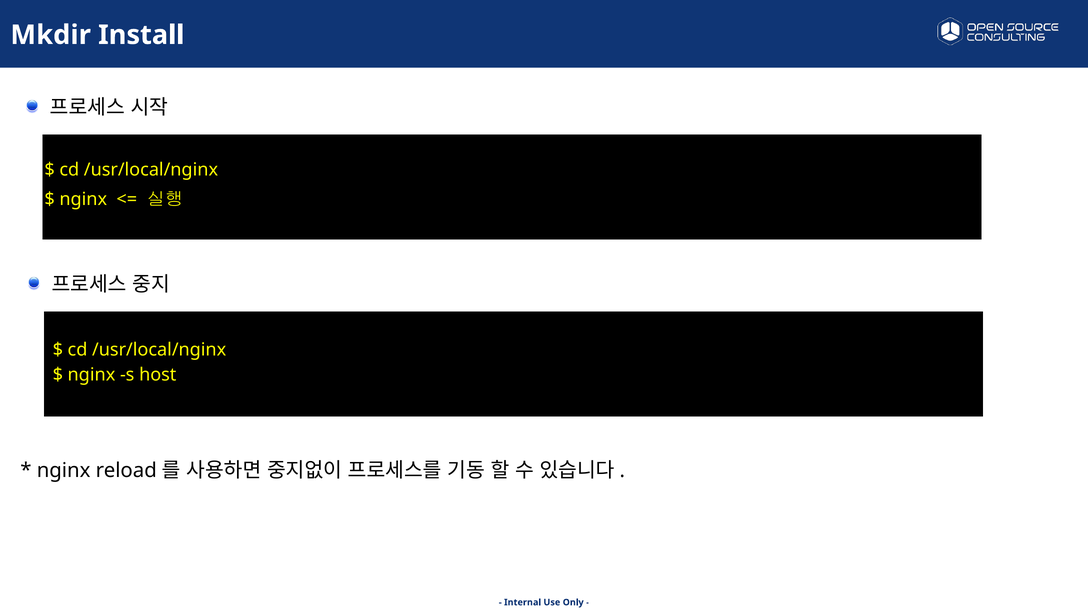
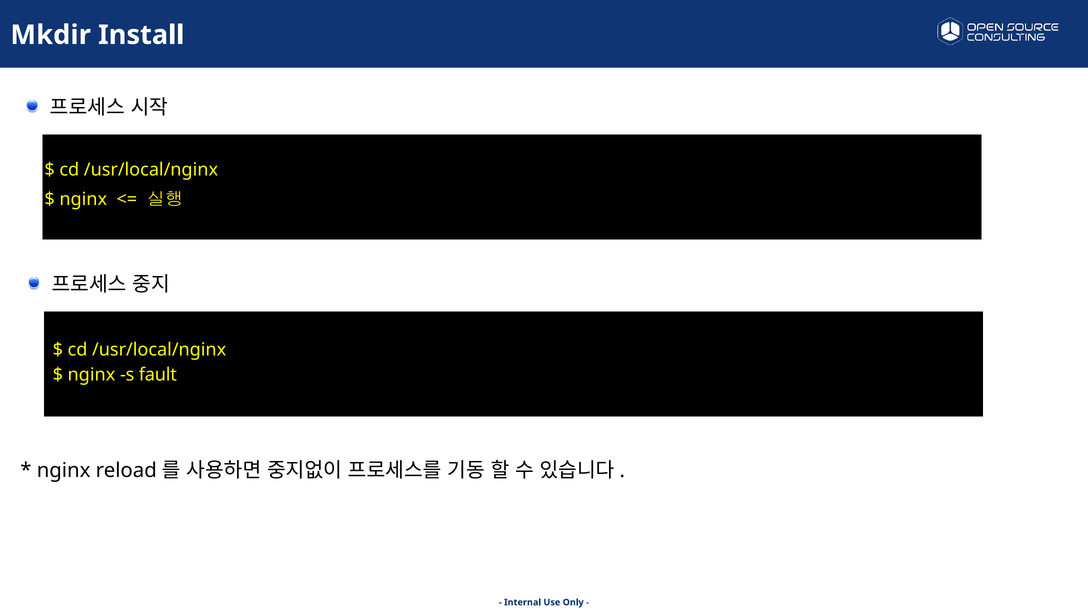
host: host -> fault (158, 375)
